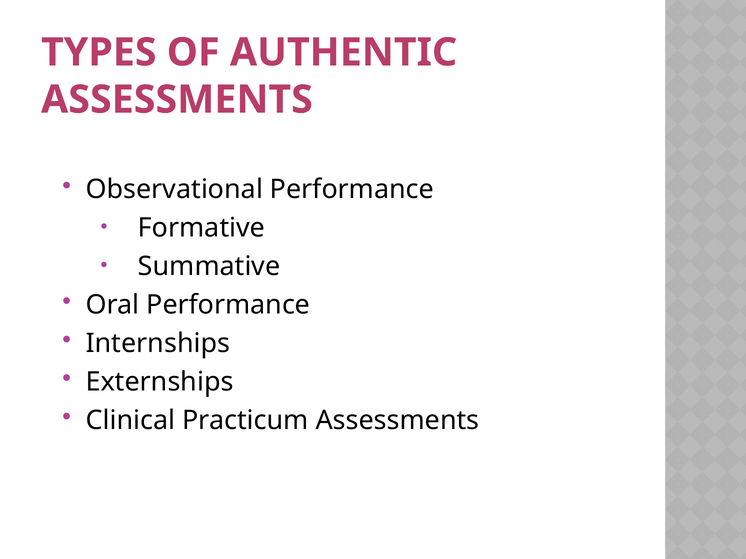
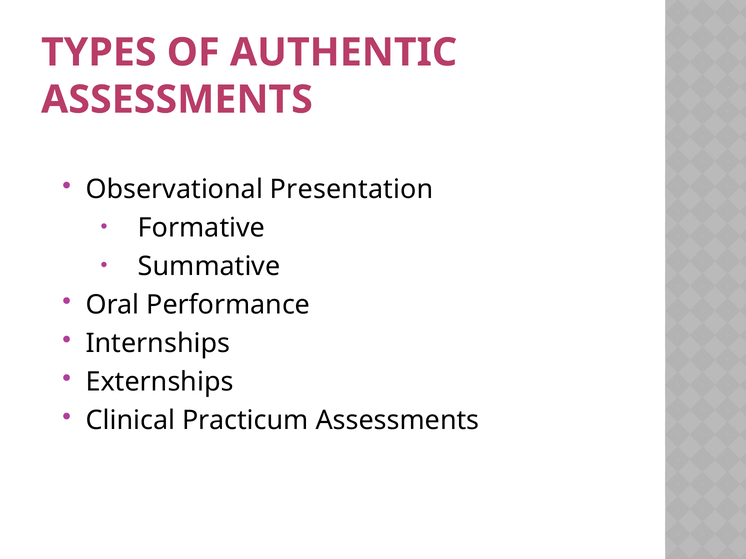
Observational Performance: Performance -> Presentation (352, 190)
